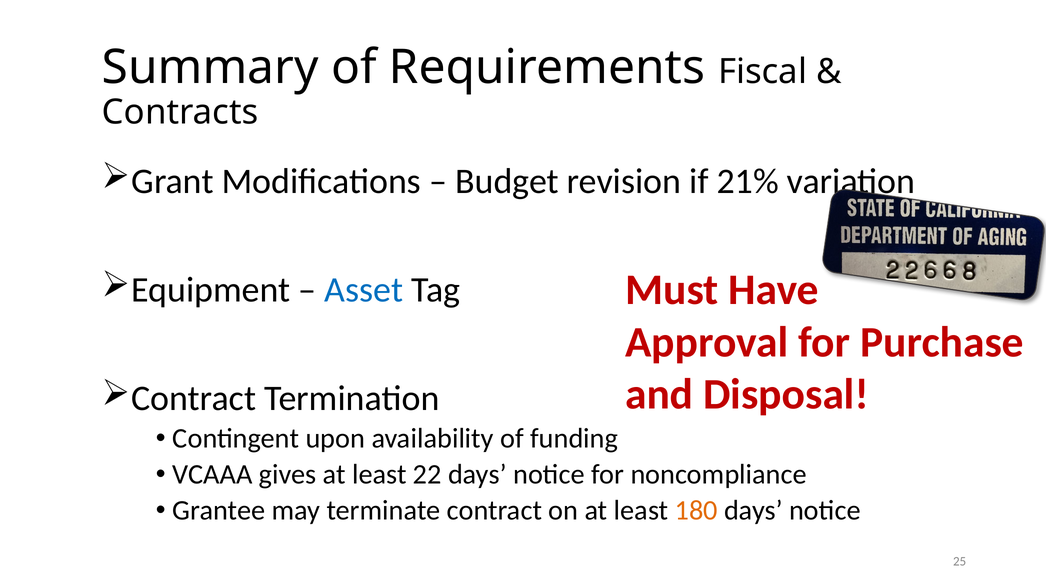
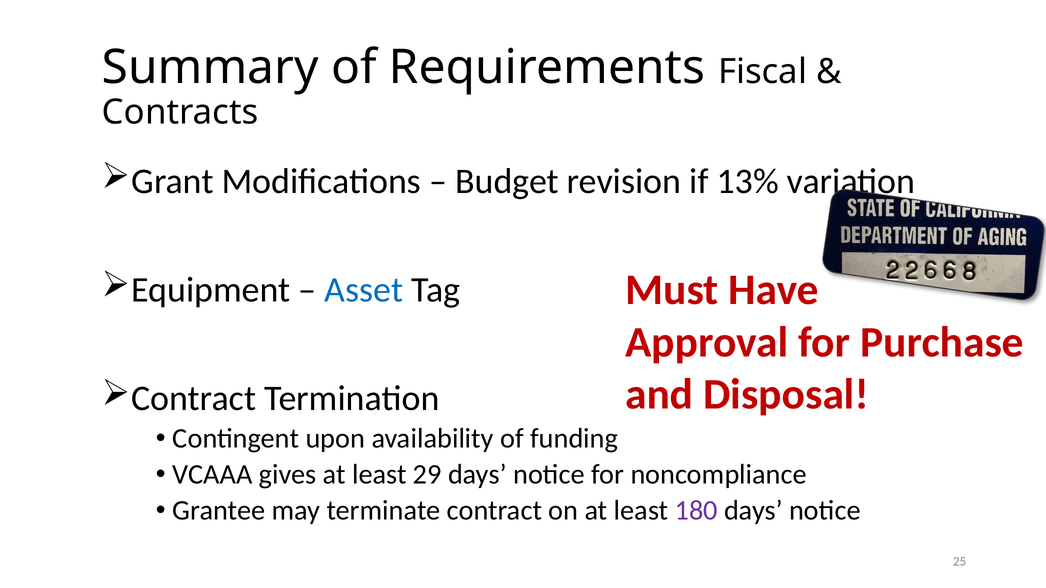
21%: 21% -> 13% (748, 182)
22: 22 -> 29 (427, 475)
180 colour: orange -> purple (696, 511)
